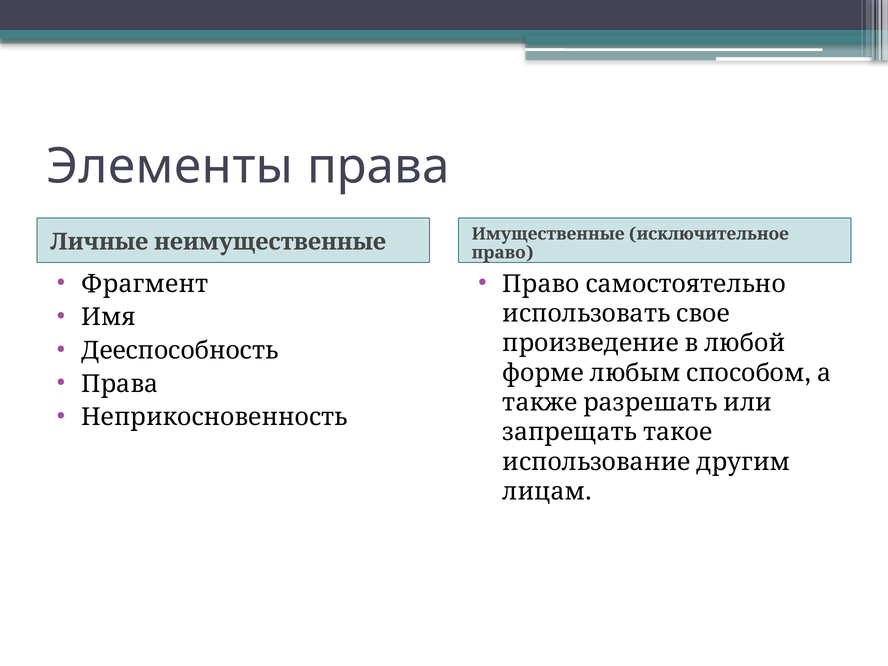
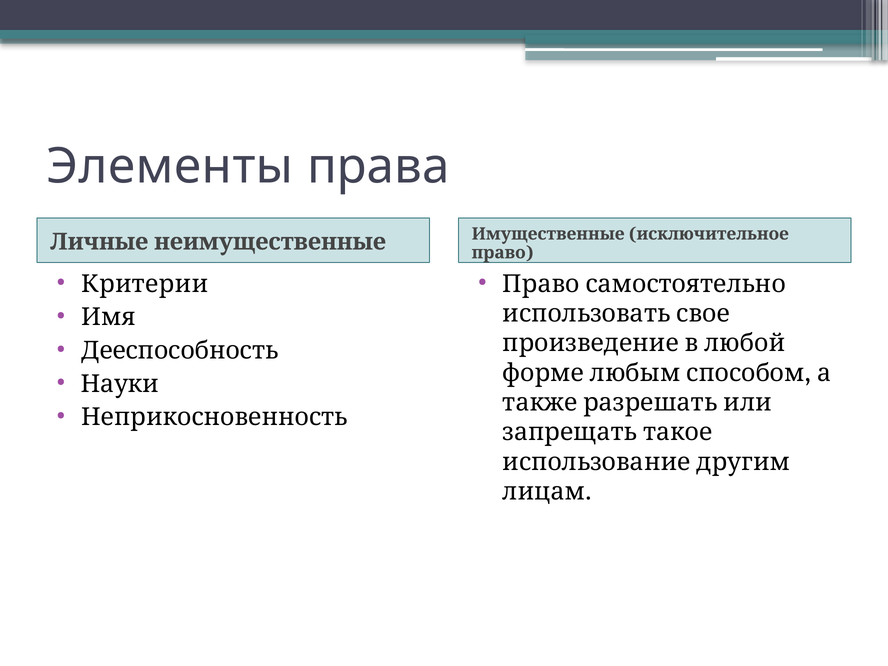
Фрагмент: Фрагмент -> Критерии (145, 284)
Права: Права -> Науки (120, 384)
